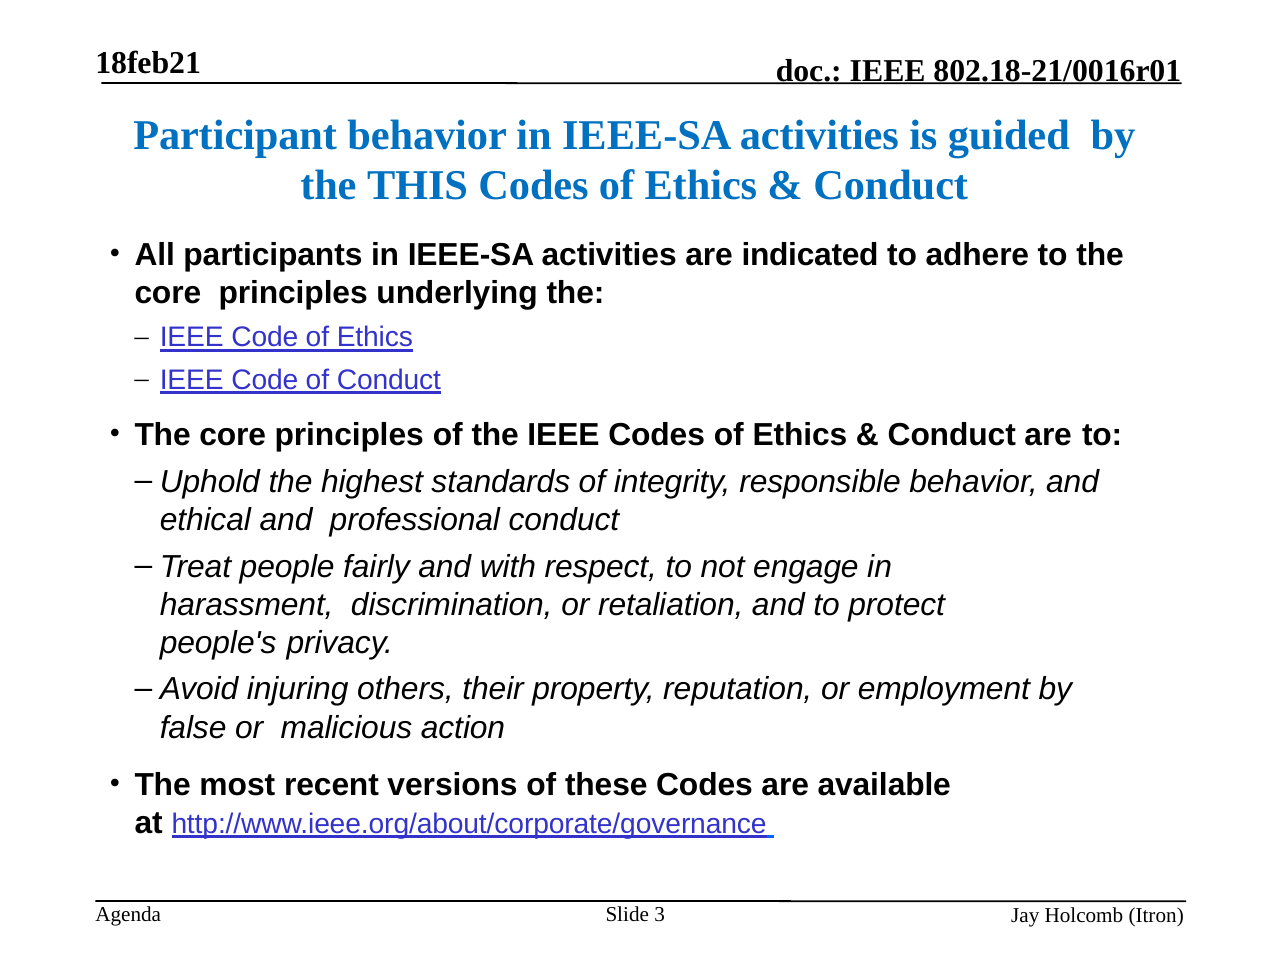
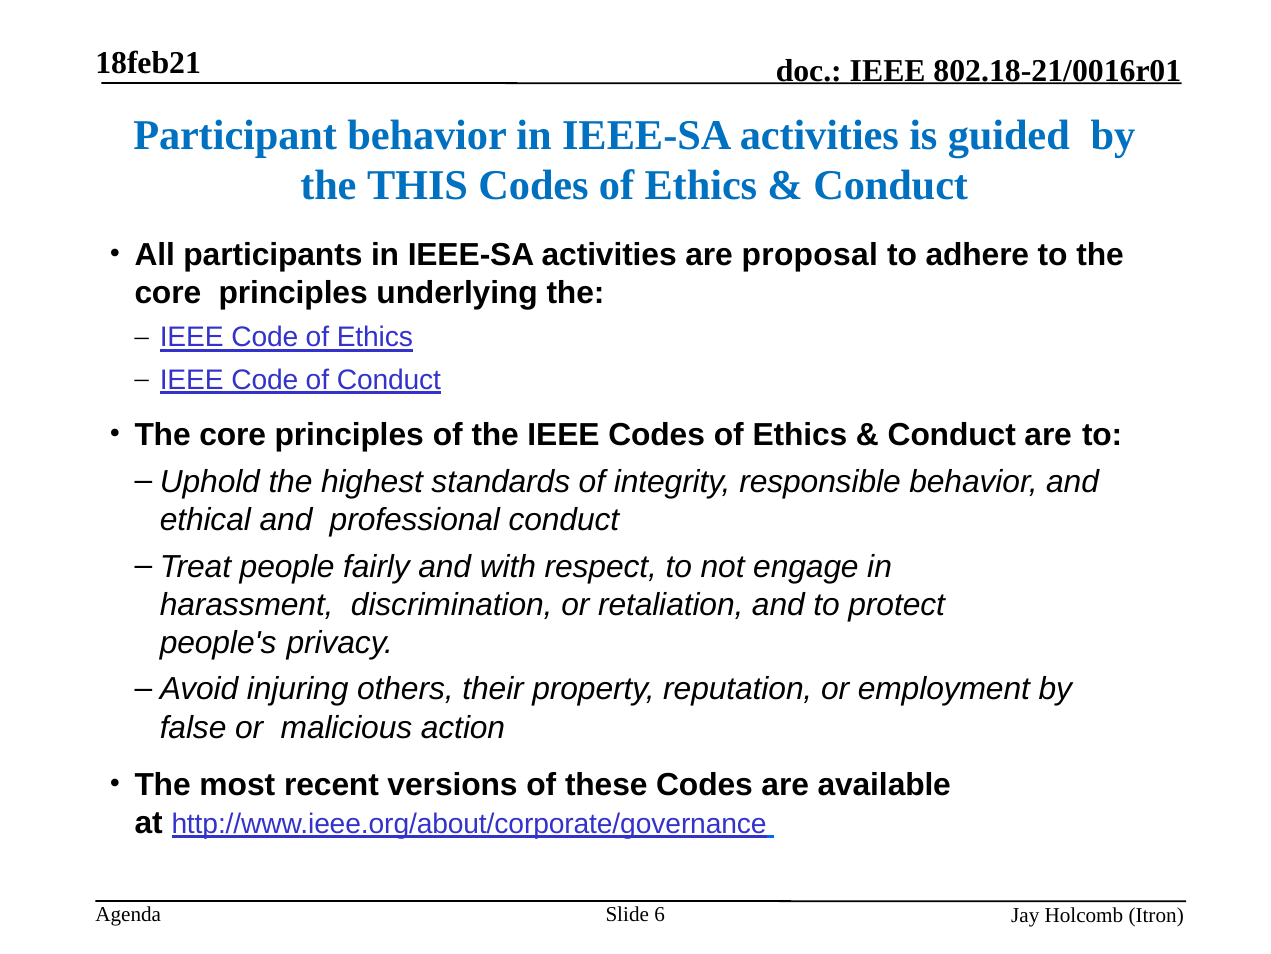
indicated: indicated -> proposal (810, 255)
3: 3 -> 6 (660, 914)
